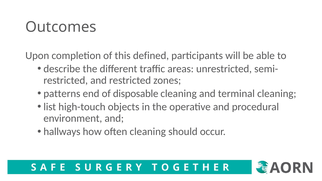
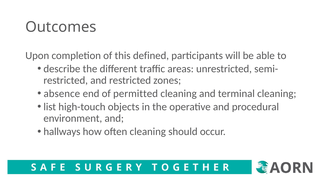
patterns: patterns -> absence (62, 94)
disposable: disposable -> permitted (136, 94)
